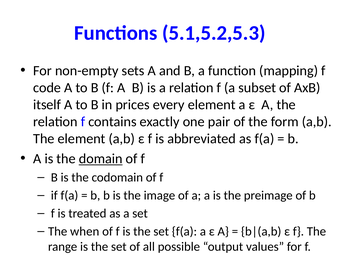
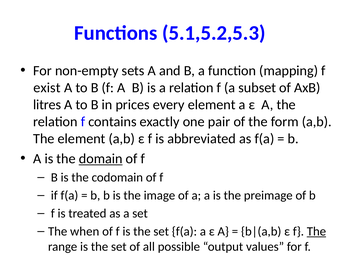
code: code -> exist (47, 88)
itself: itself -> litres (47, 105)
The underline: none -> present (316, 231)
